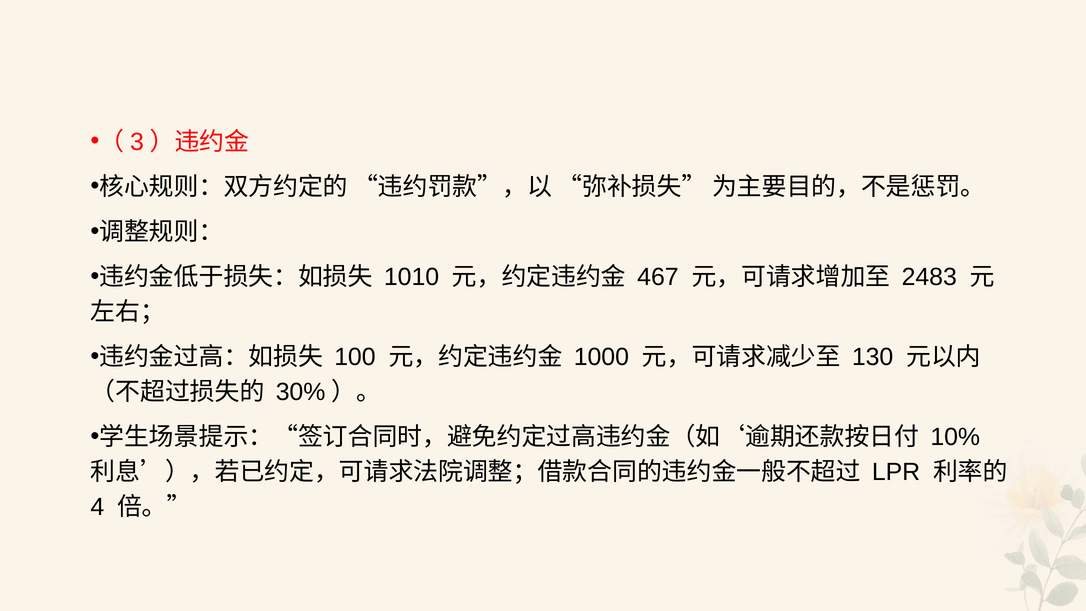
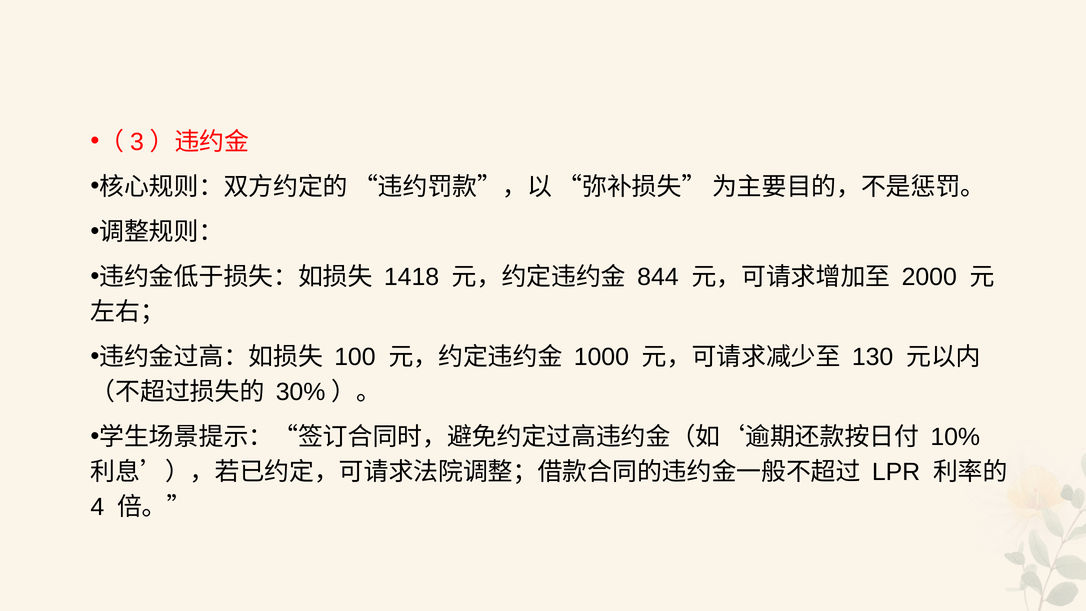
1010: 1010 -> 1418 (412, 277)
467: 467 -> 844 (658, 277)
2483: 2483 -> 2000 (929, 277)
